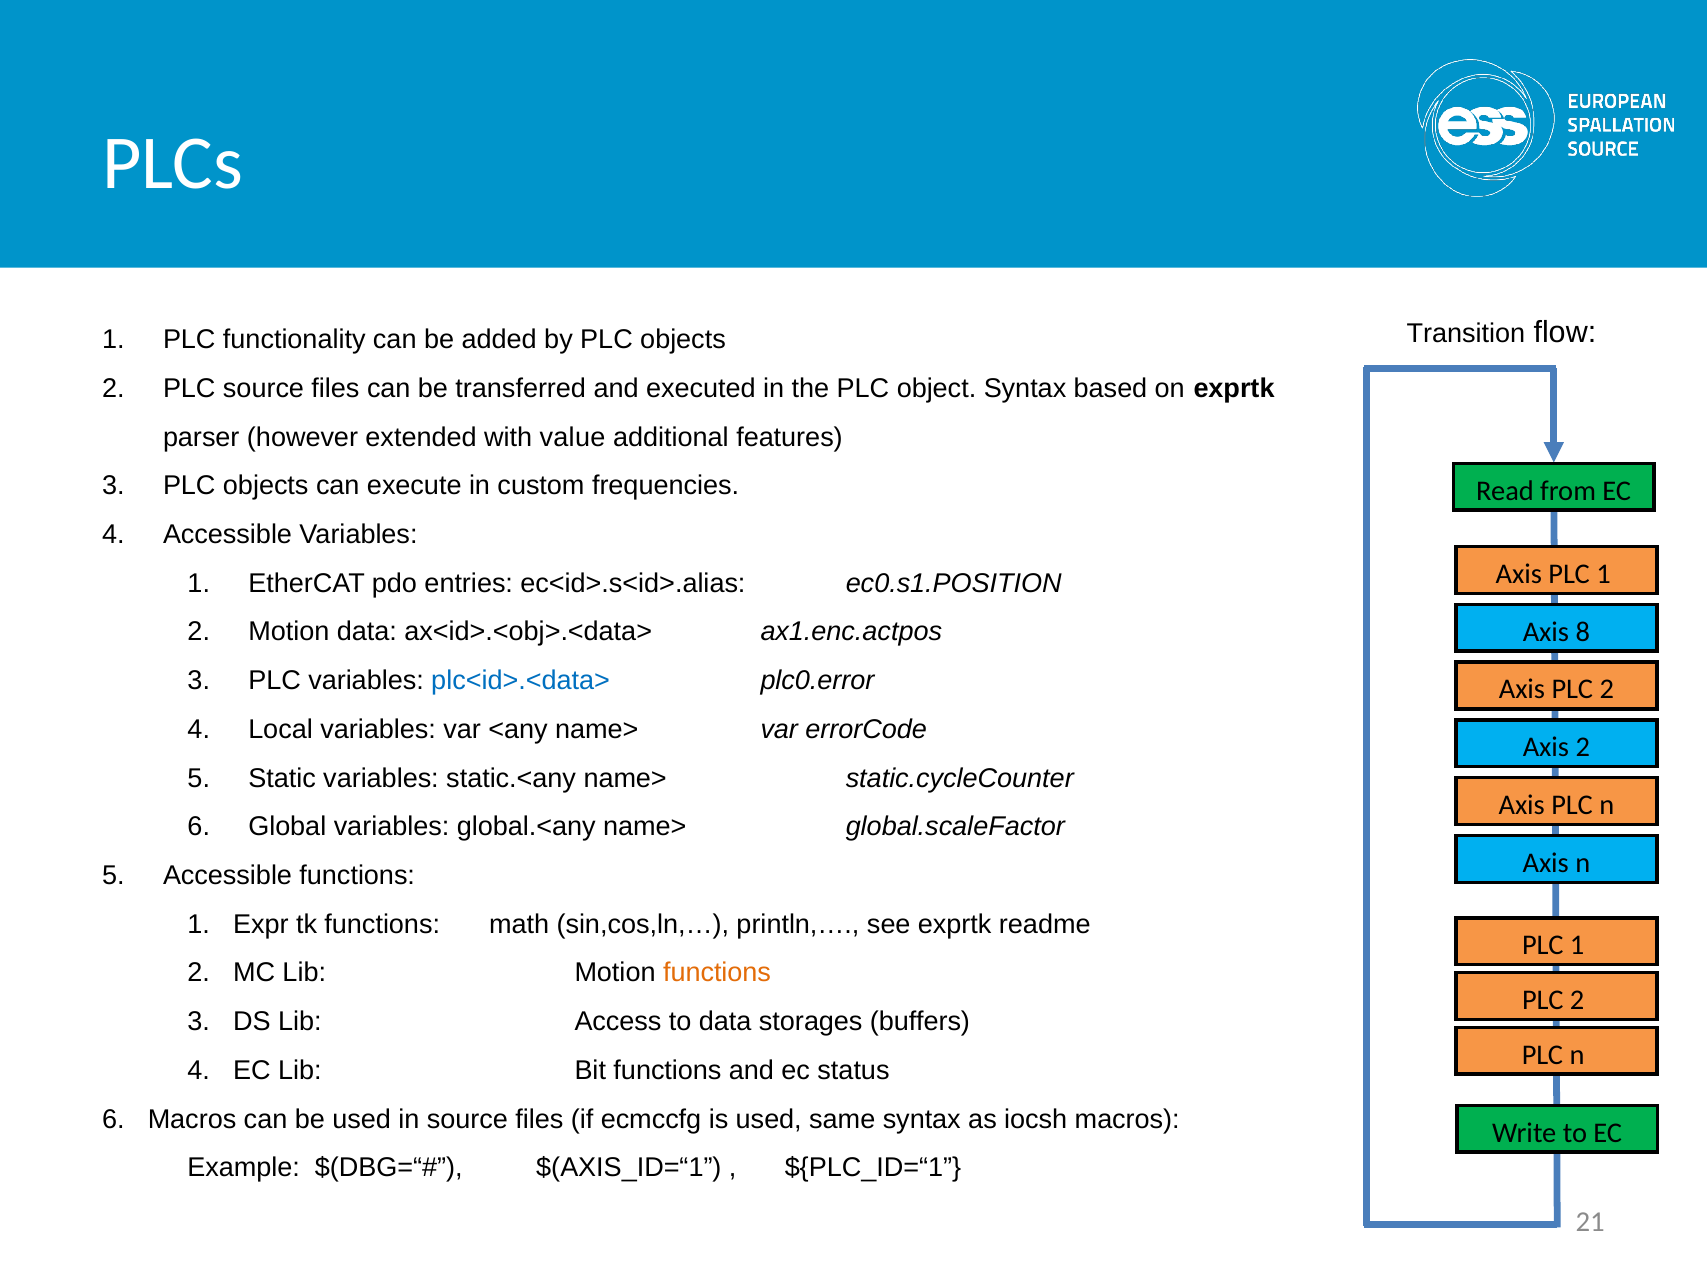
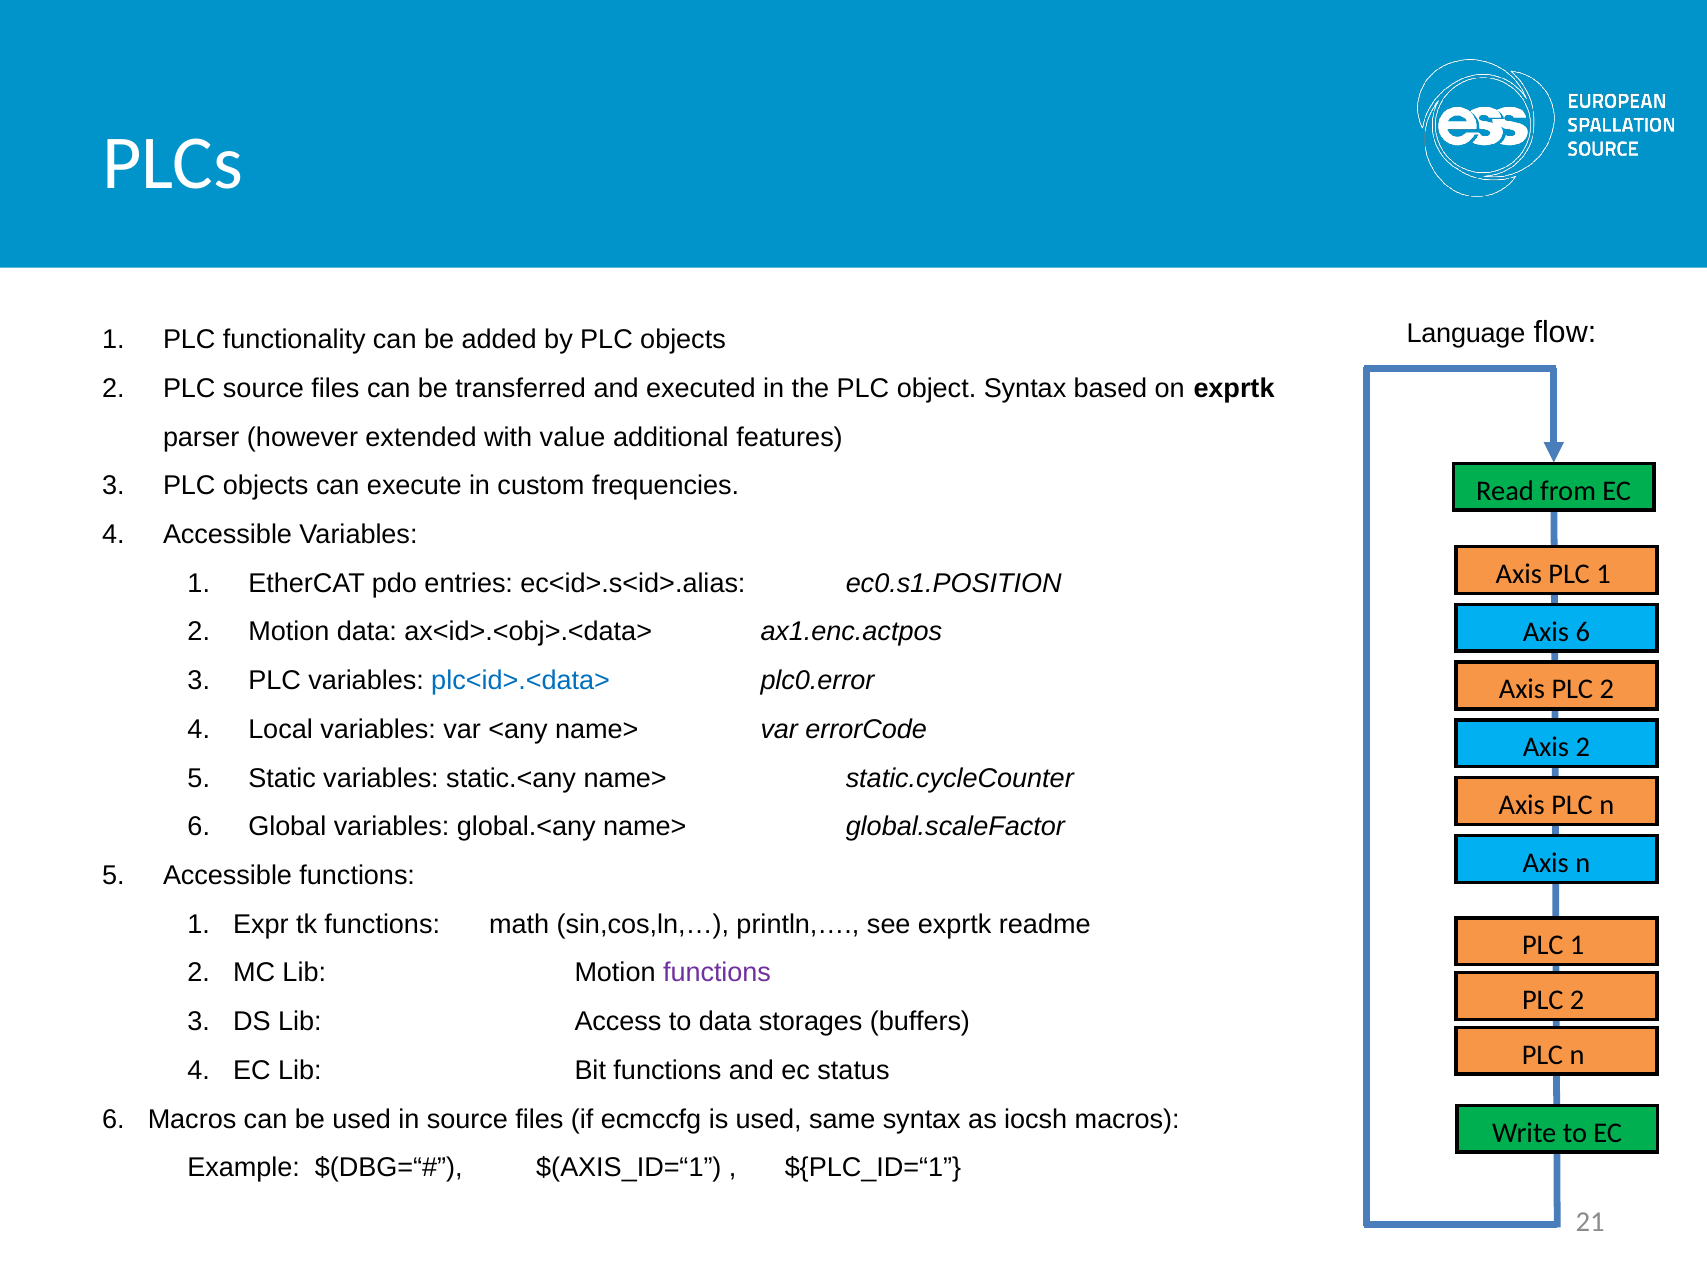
Transition: Transition -> Language (1466, 333)
Axis 8: 8 -> 6 (1583, 632)
functions colour: orange -> purple (717, 973)
